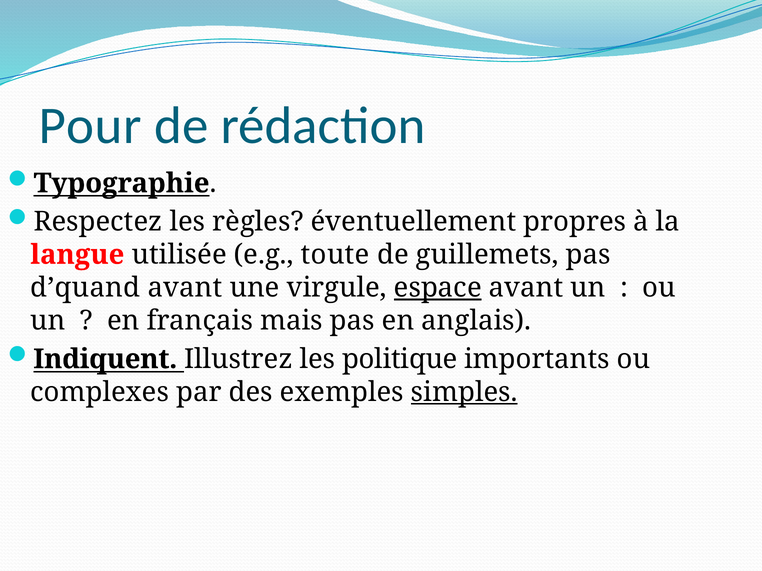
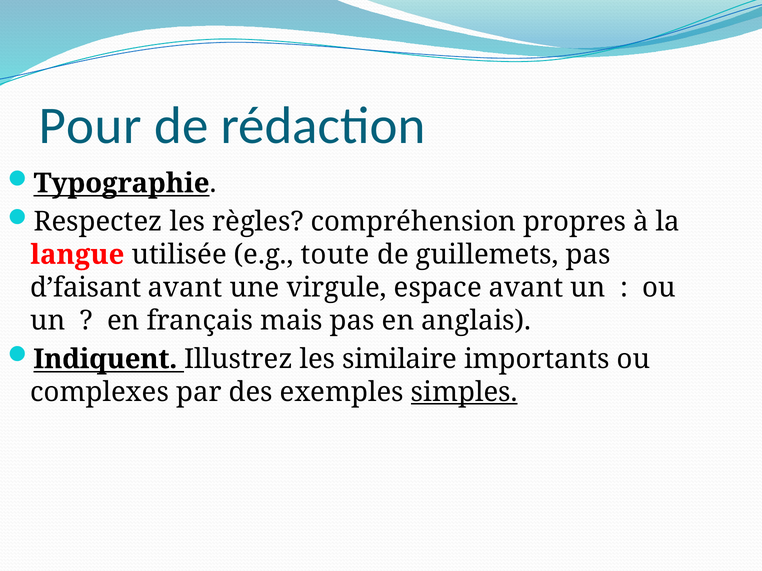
éventuellement: éventuellement -> compréhension (413, 222)
d’quand: d’quand -> d’faisant (86, 288)
espace underline: present -> none (438, 288)
politique: politique -> similaire (400, 359)
